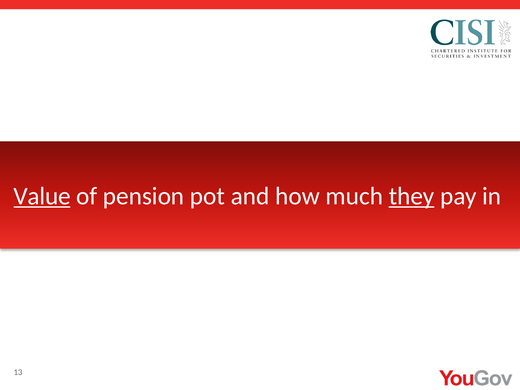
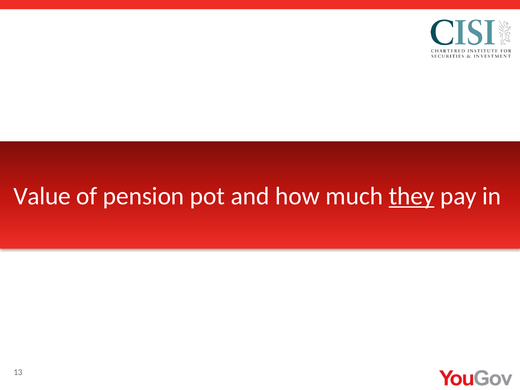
Value underline: present -> none (42, 196)
